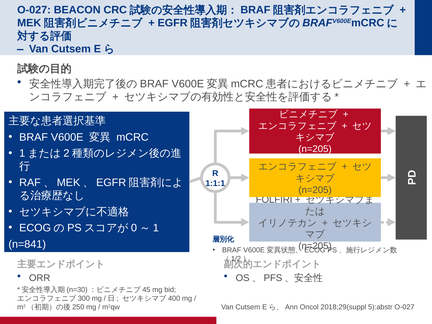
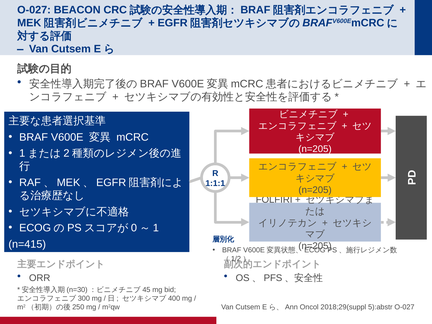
n=841: n=841 -> n=415 (27, 244)
